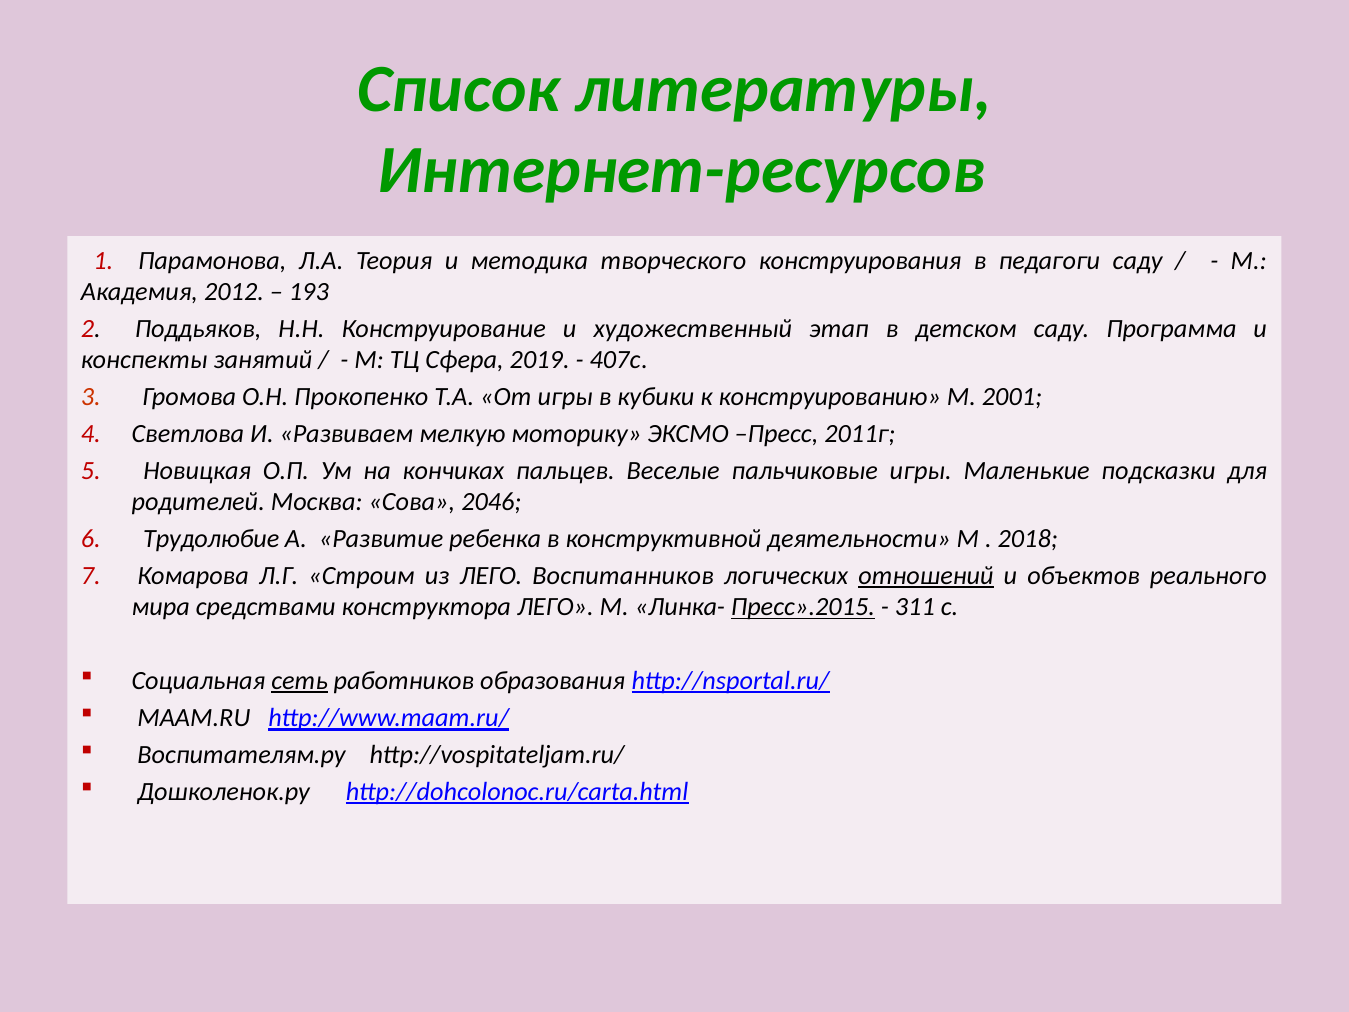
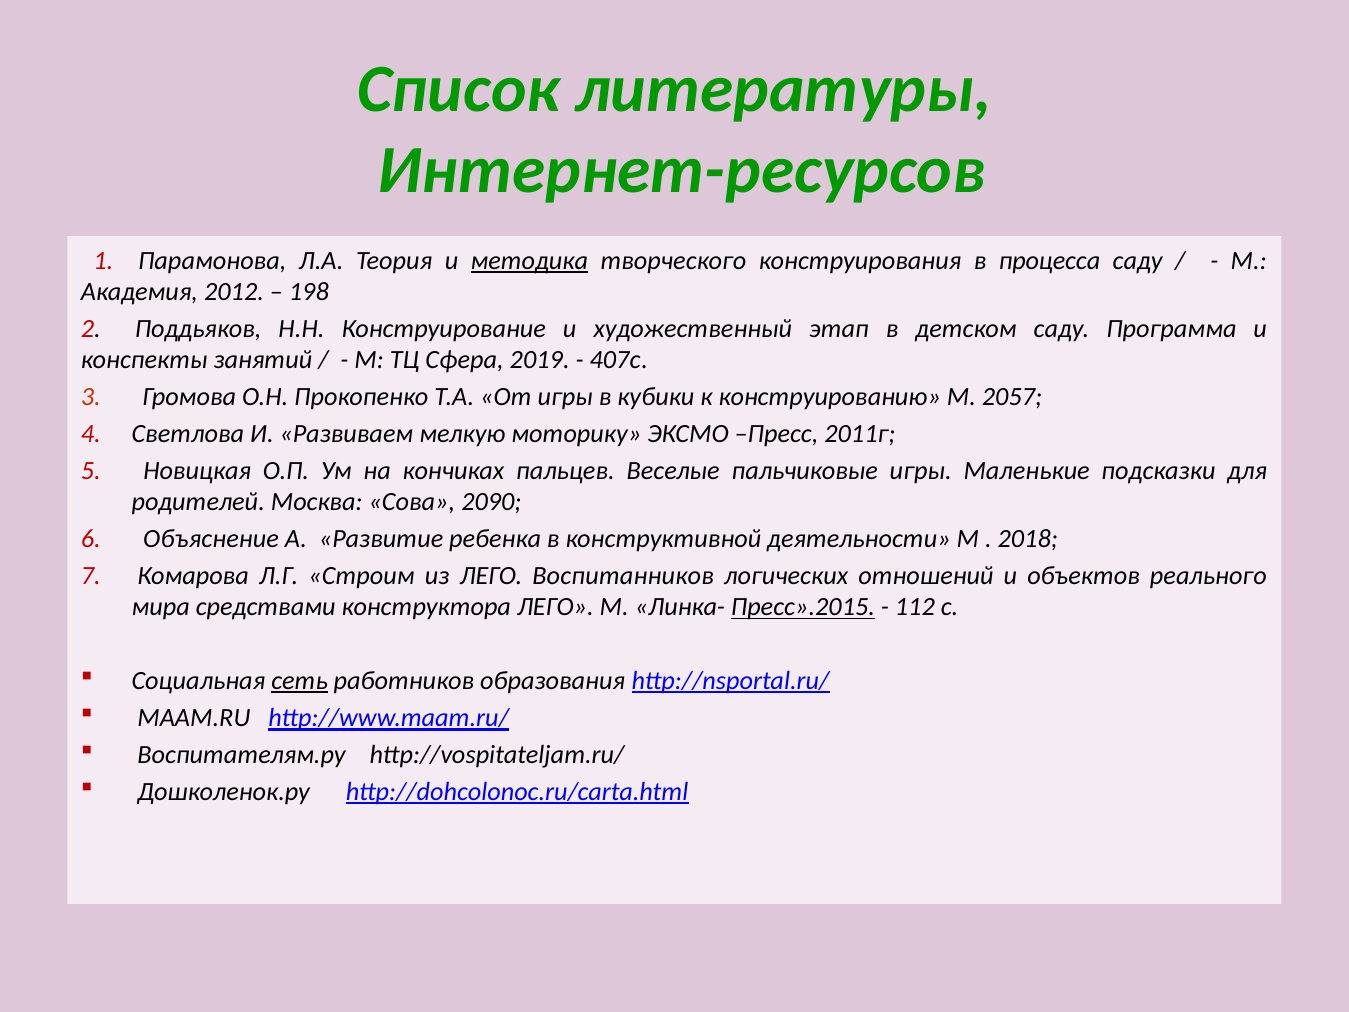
методика underline: none -> present (529, 260)
педагоги: педагоги -> процесса (1050, 260)
193: 193 -> 198 (309, 292)
2001: 2001 -> 2057 (1012, 397)
2046: 2046 -> 2090 (491, 502)
Трудолюбие: Трудолюбие -> Объяснение (211, 539)
отношений underline: present -> none (926, 575)
311: 311 -> 112 (915, 607)
